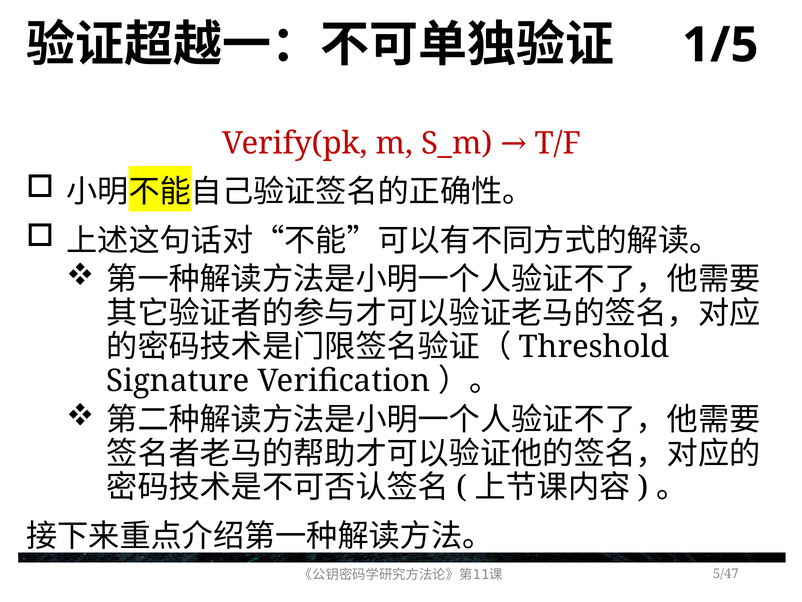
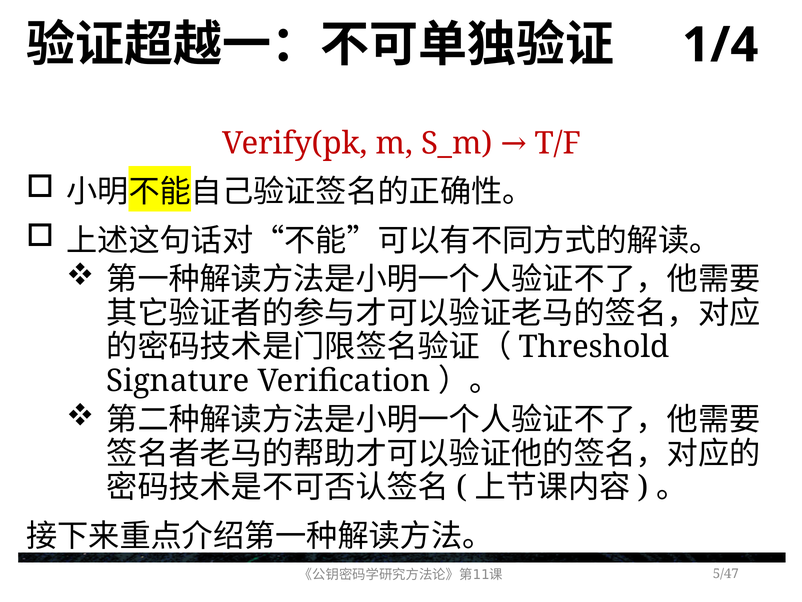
1/5: 1/5 -> 1/4 (720, 45)
